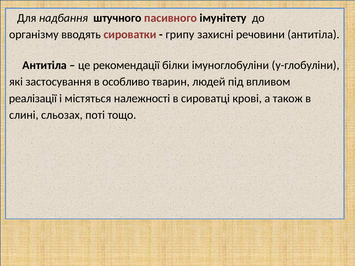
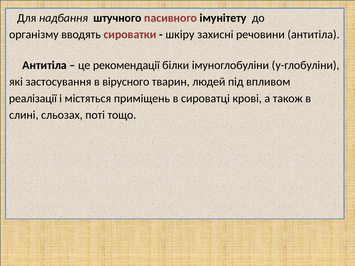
грипу: грипу -> шкіру (180, 35)
особливо: особливо -> вірусного (126, 82)
належності: належності -> приміщень (142, 98)
